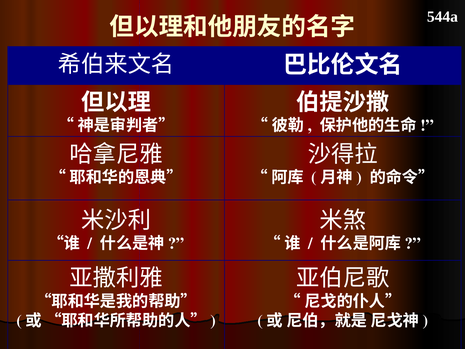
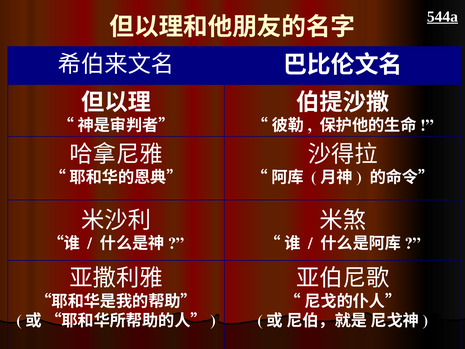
544a underline: none -> present (442, 17)
